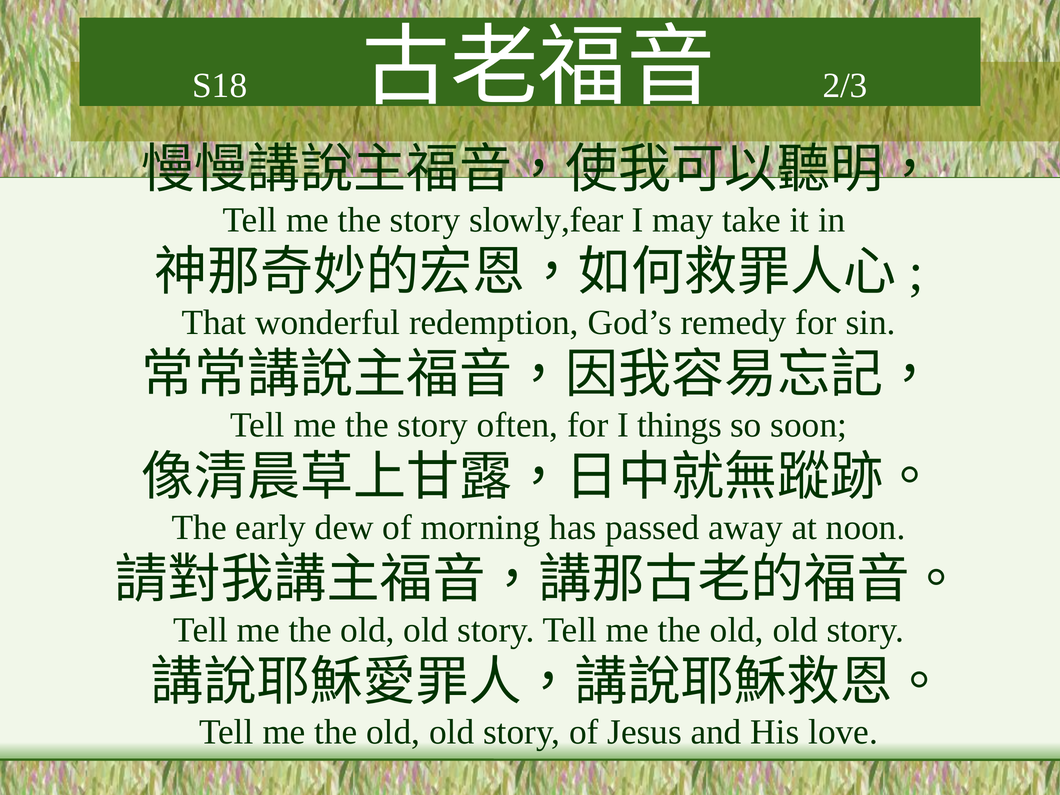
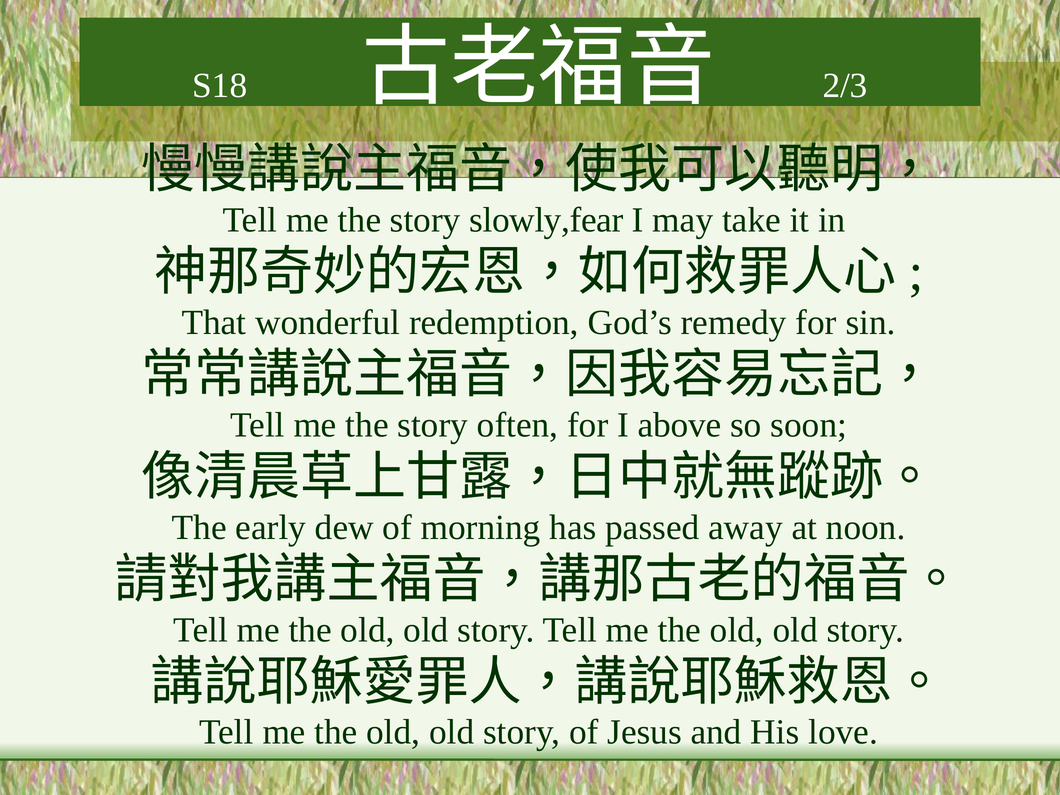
things: things -> above (680, 425)
